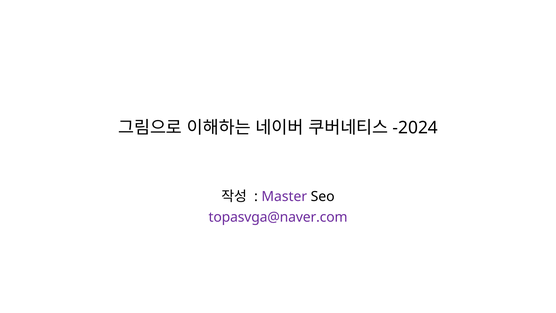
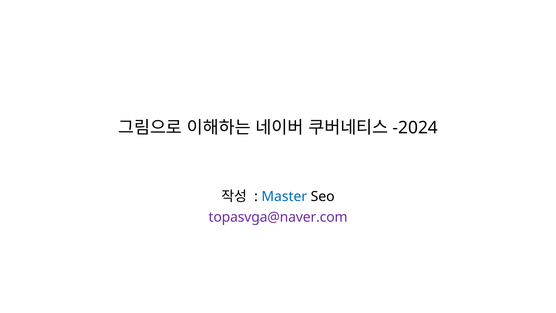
Master colour: purple -> blue (284, 196)
